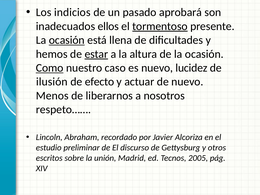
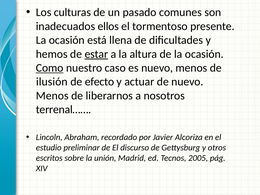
indicios: indicios -> culturas (72, 12)
aprobará: aprobará -> comunes (180, 12)
tormentoso underline: present -> none (160, 26)
ocasión underline: present -> none (67, 40)
es nuevo lucidez: lucidez -> menos (191, 68)
respeto……: respeto…… -> terrenal…… (64, 110)
